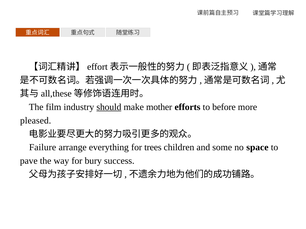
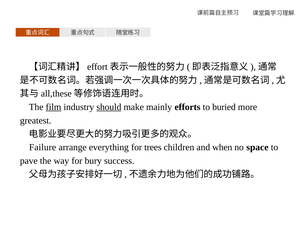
film underline: none -> present (53, 107)
mother: mother -> mainly (159, 107)
before: before -> buried (224, 107)
pleased: pleased -> greatest (36, 121)
some: some -> when (222, 148)
